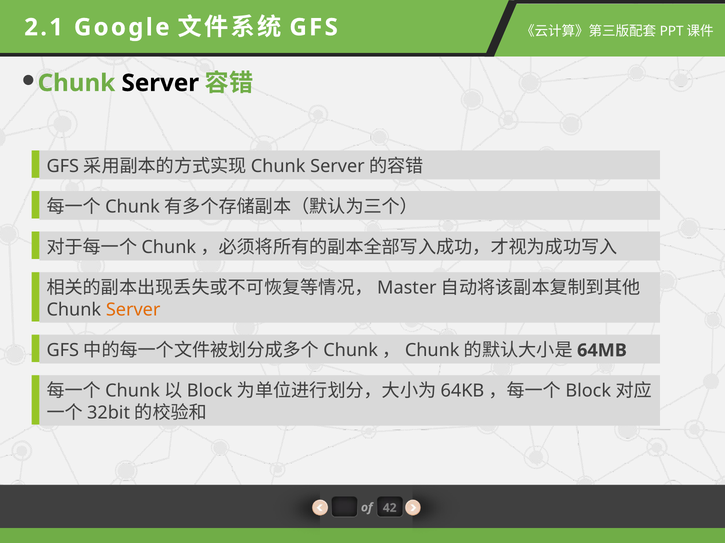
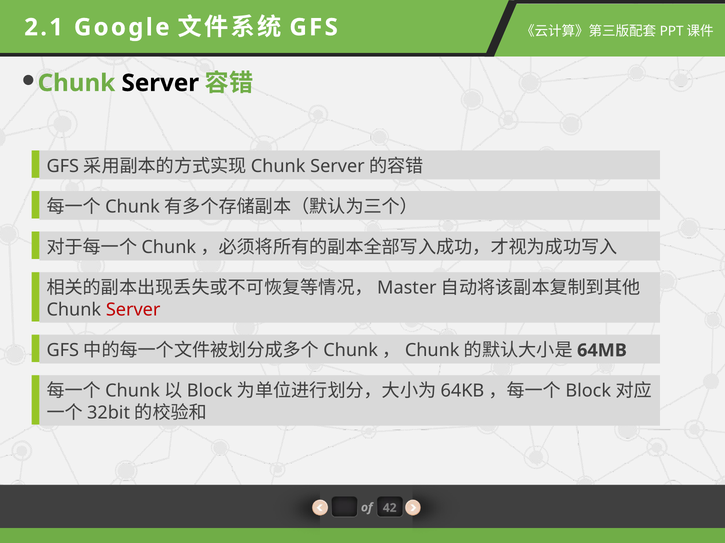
Server colour: orange -> red (133, 310)
